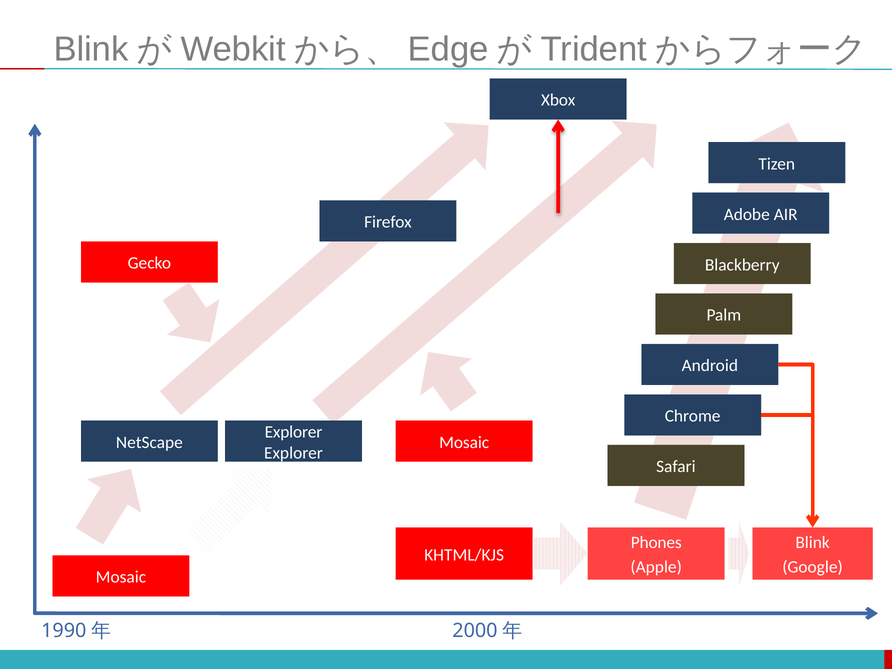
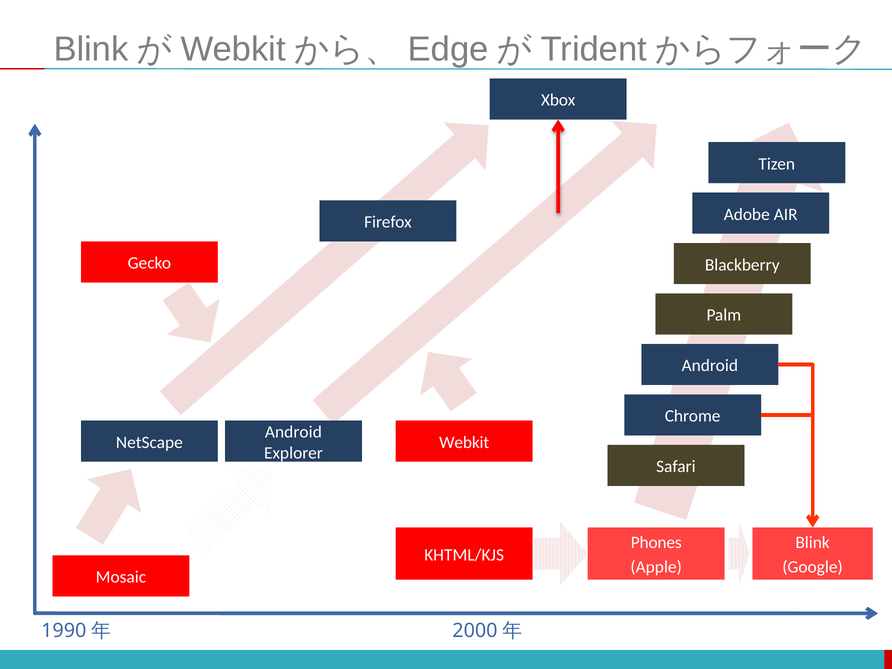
Explorer: Explorer -> Android (293, 432)
NetScape Mosaic: Mosaic -> Webkit (464, 442)
